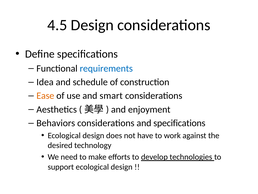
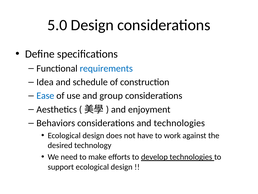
4.5: 4.5 -> 5.0 (57, 25)
Ease colour: orange -> blue (45, 96)
smart: smart -> group (111, 96)
and specifications: specifications -> technologies (179, 123)
